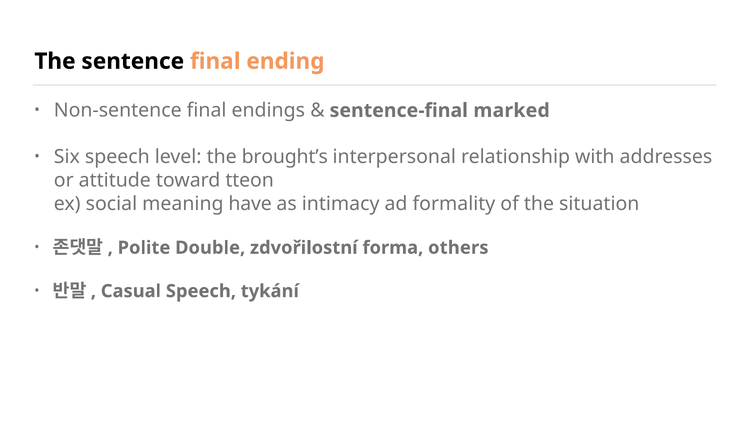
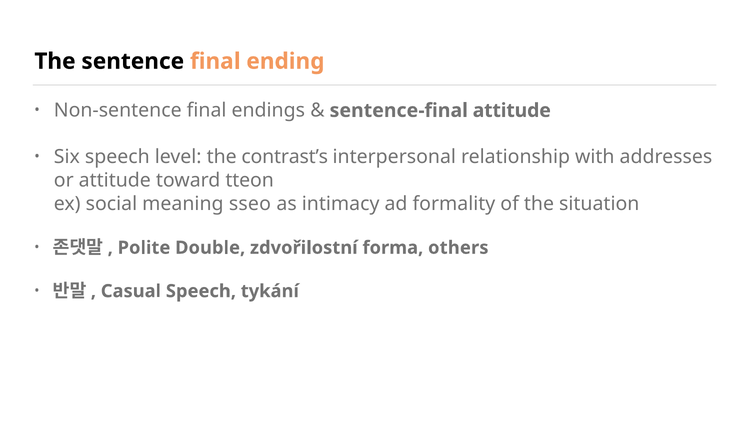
sentence-final marked: marked -> attitude (512, 111)
brought’s: brought’s -> contrast’s (285, 157)
have: have -> sseo (250, 204)
